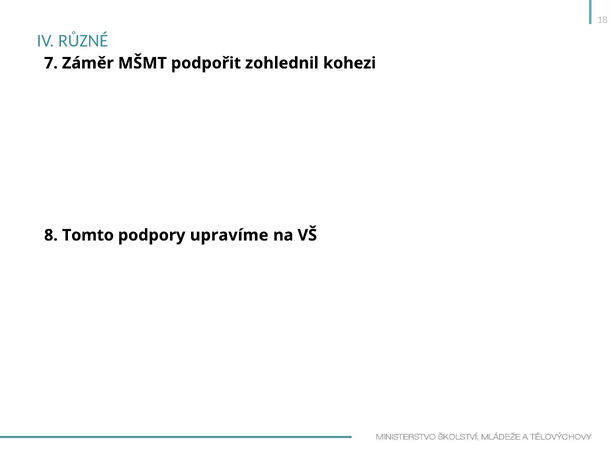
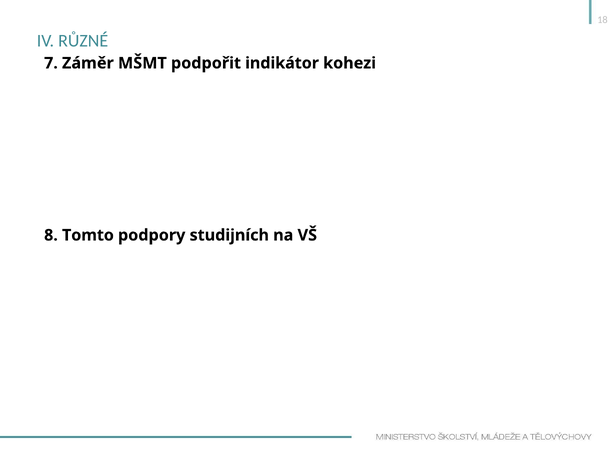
zohlednil: zohlednil -> indikátor (282, 63)
upravíme: upravíme -> studijních (229, 235)
